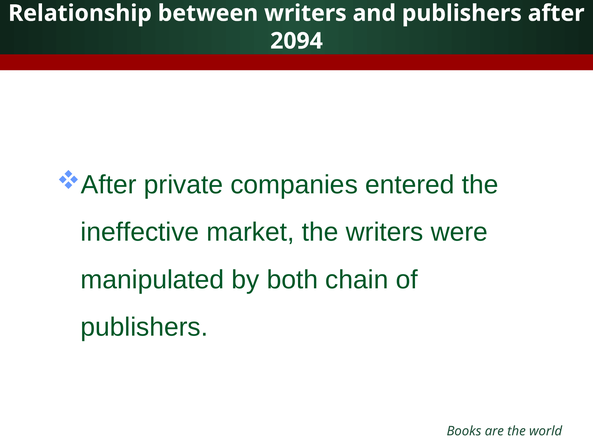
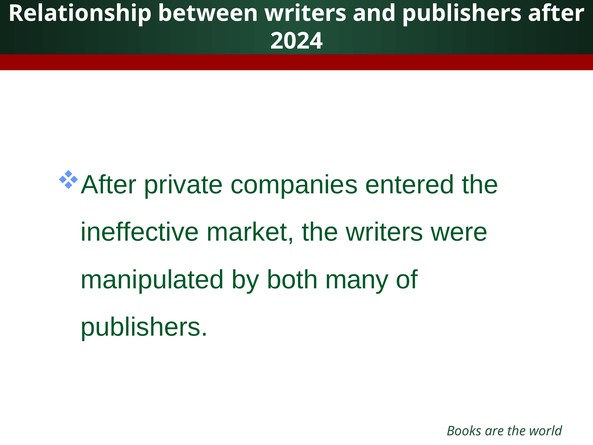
2094: 2094 -> 2024 (297, 41)
chain: chain -> many (357, 280)
